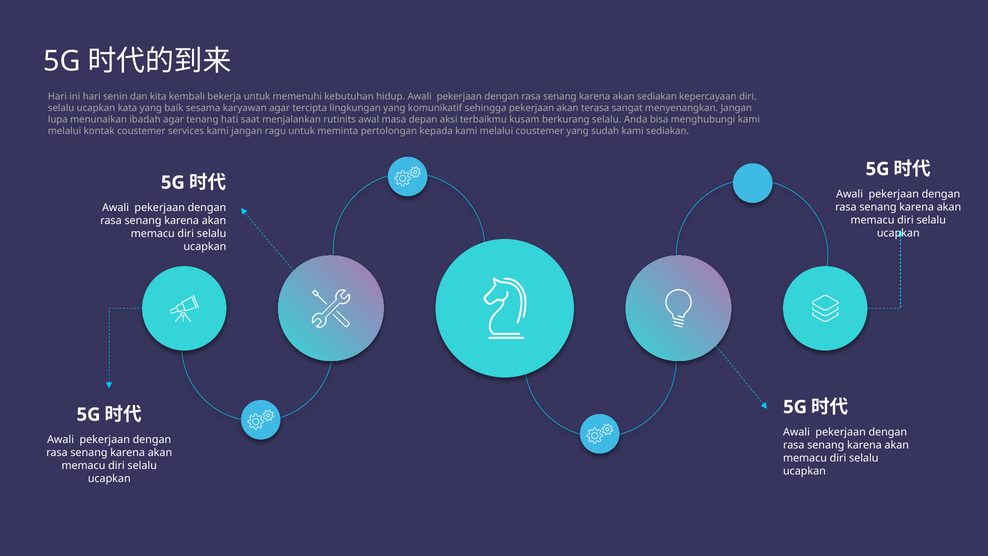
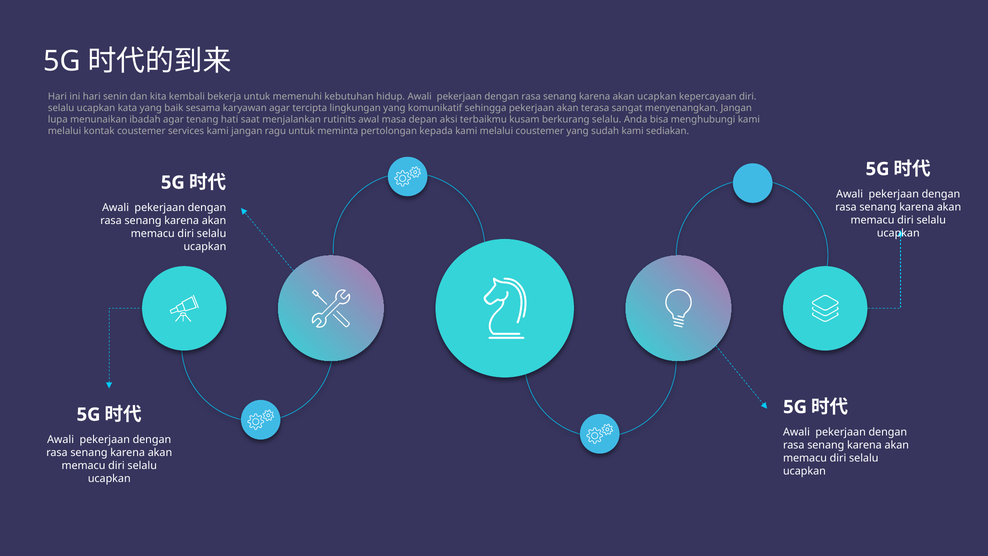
akan sediakan: sediakan -> ucapkan (657, 96)
